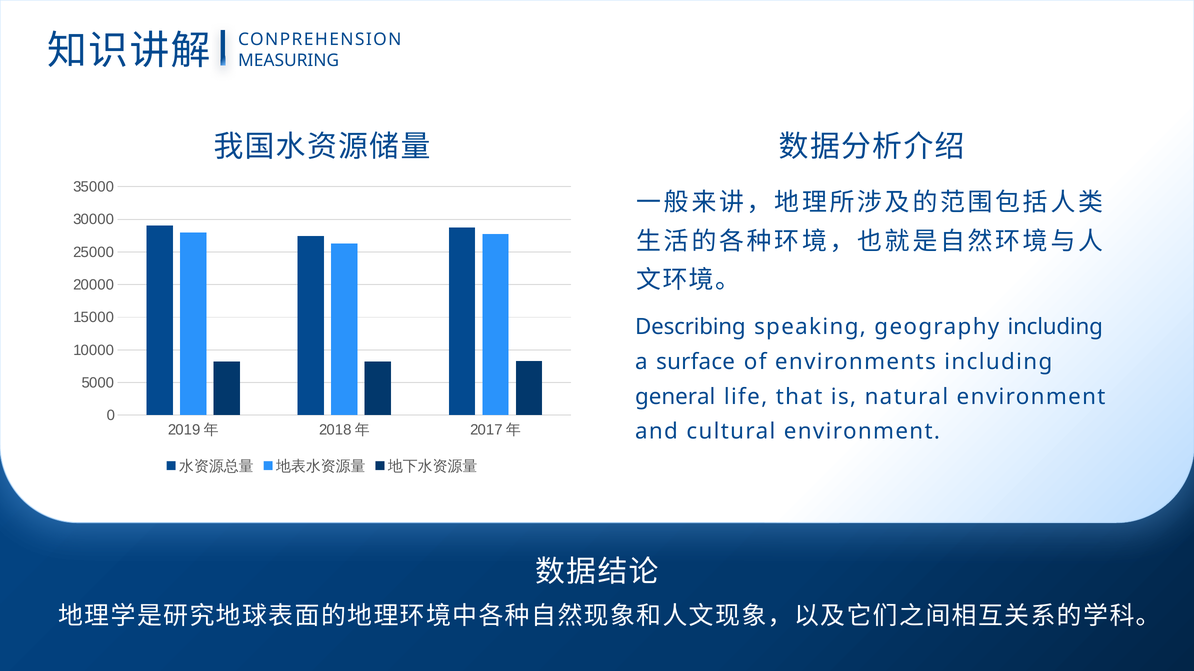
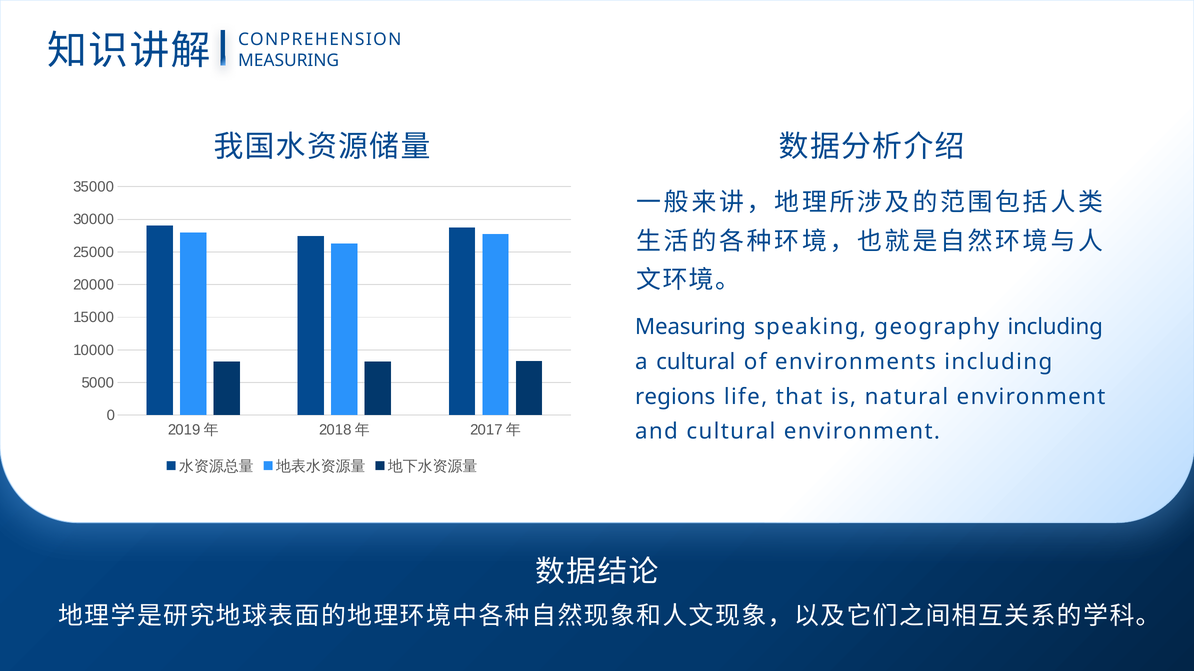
Describing: Describing -> Measuring (690, 327)
a surface: surface -> cultural (696, 362)
general: general -> regions (675, 397)
